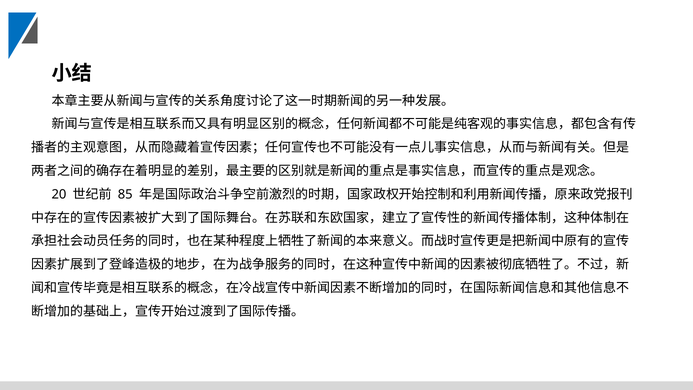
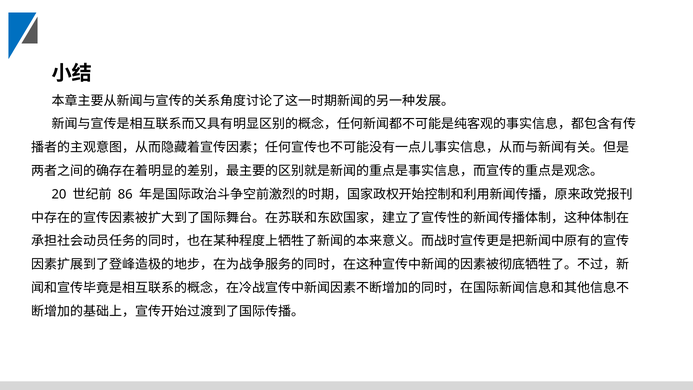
85: 85 -> 86 (125, 194)
